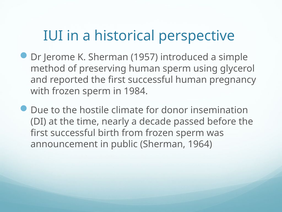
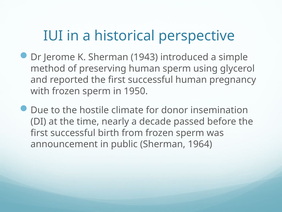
1957: 1957 -> 1943 (144, 57)
1984: 1984 -> 1950 (136, 91)
